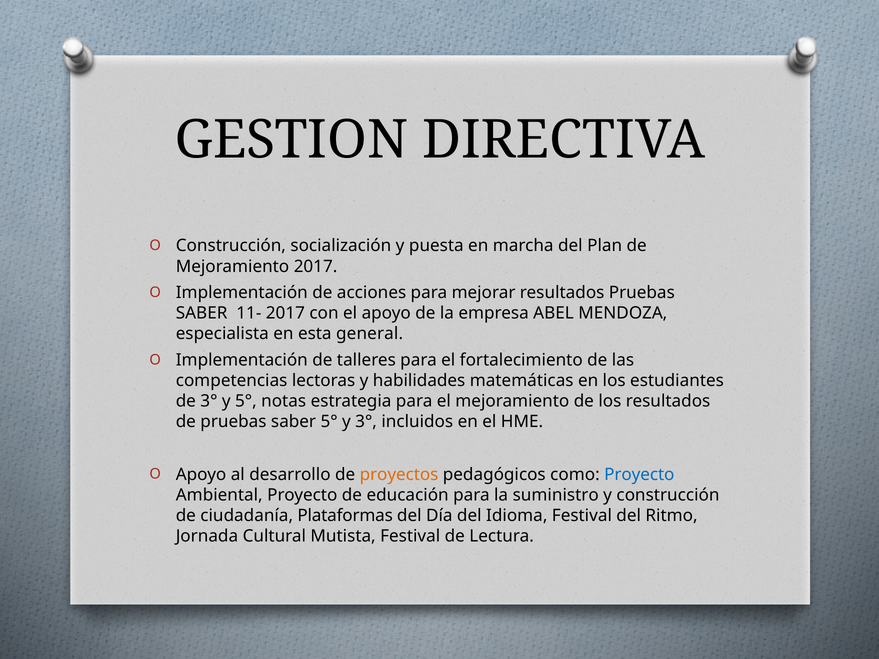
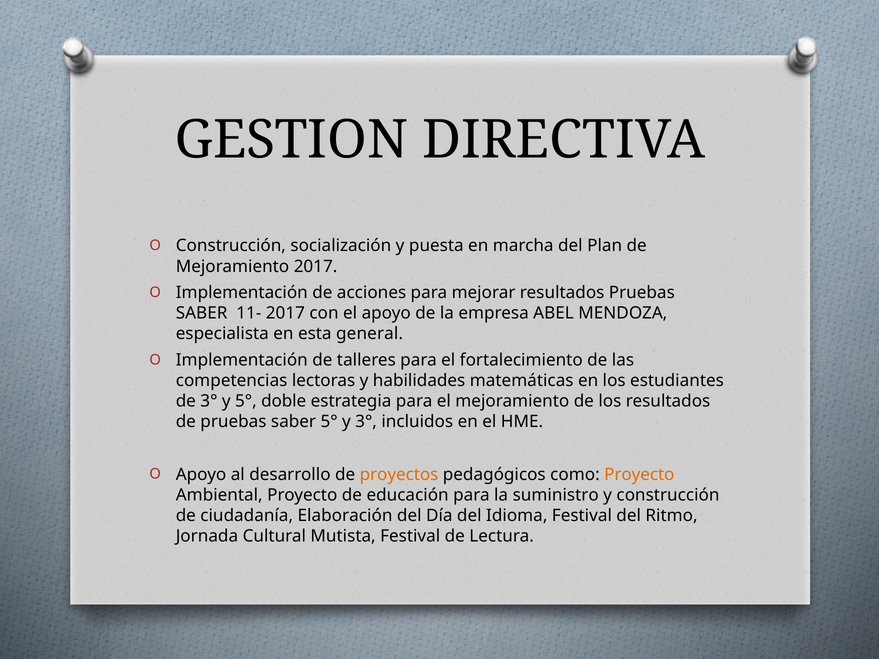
notas: notas -> doble (284, 401)
Proyecto colour: blue -> orange (639, 475)
Plataformas: Plataformas -> Elaboración (345, 516)
